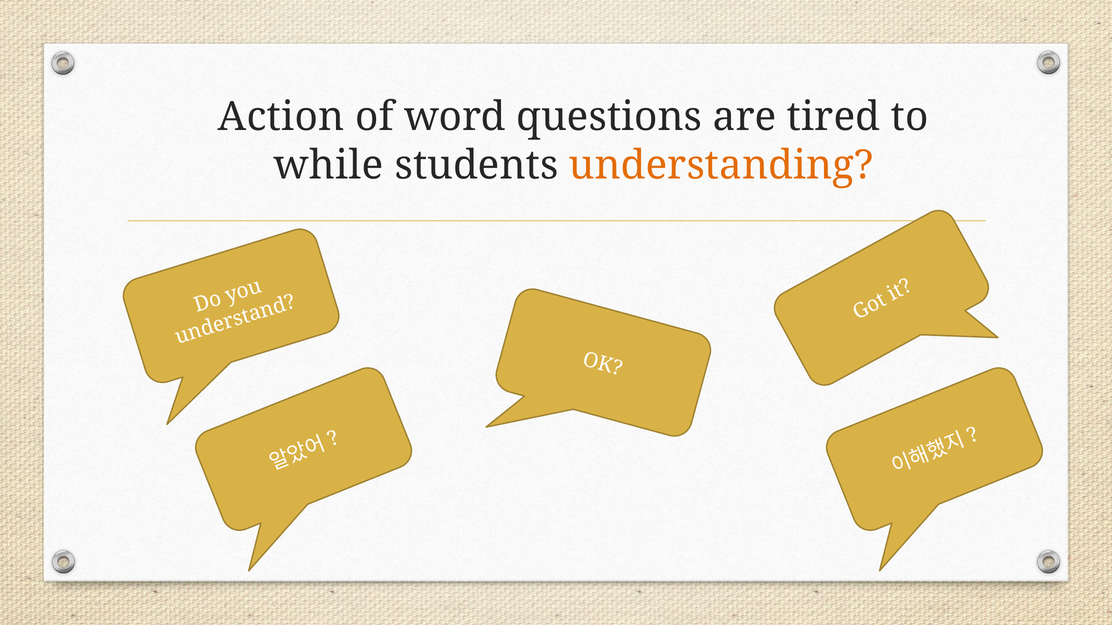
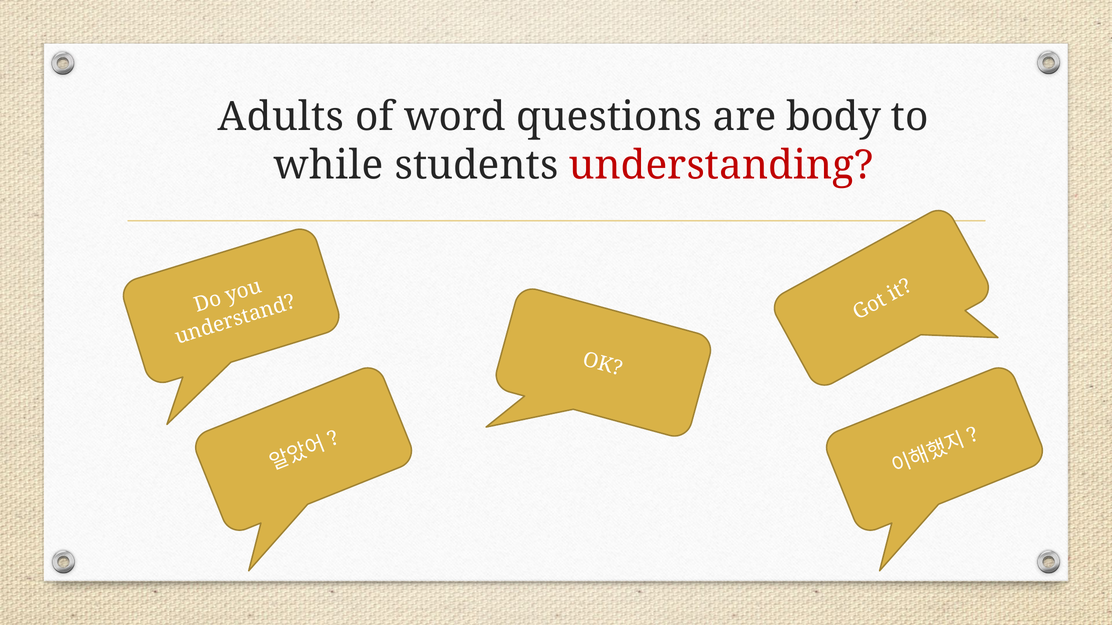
Action: Action -> Adults (281, 117)
tired: tired -> body (834, 117)
understanding colour: orange -> red (721, 166)
